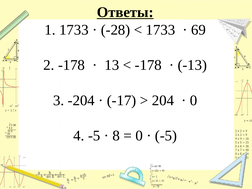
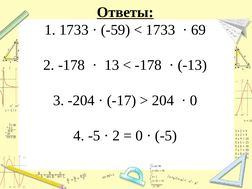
-28: -28 -> -59 (116, 30)
8: 8 -> 2 (116, 136)
